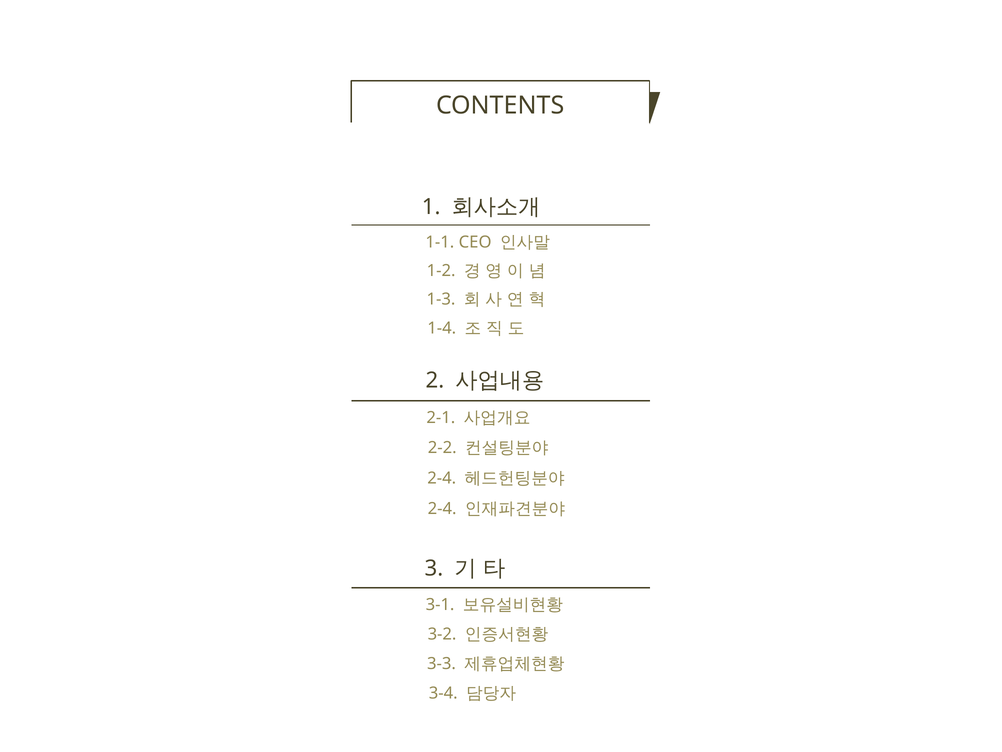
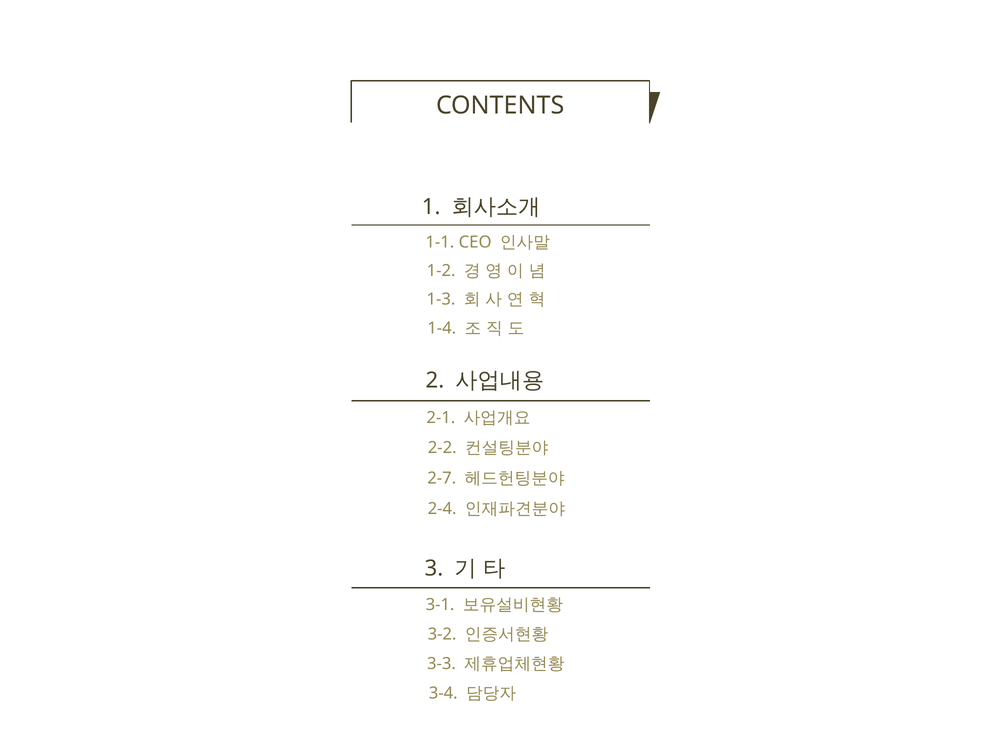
2-4: 2-4 -> 2-7 (442, 478)
